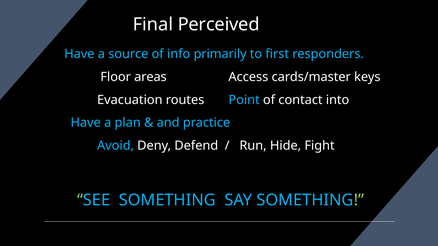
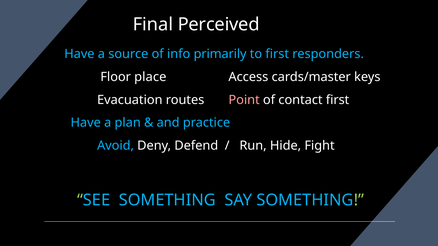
areas: areas -> place (150, 77)
Point colour: light blue -> pink (244, 100)
contact into: into -> first (338, 100)
